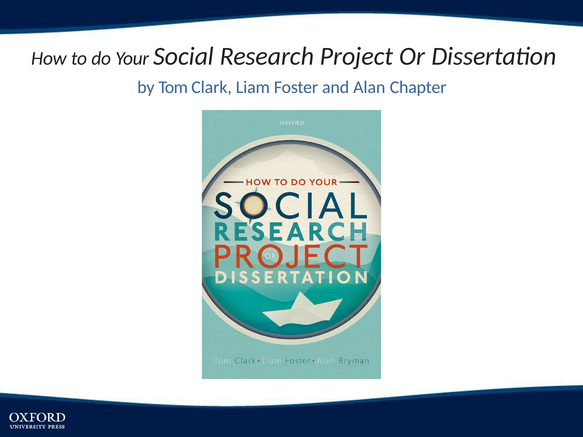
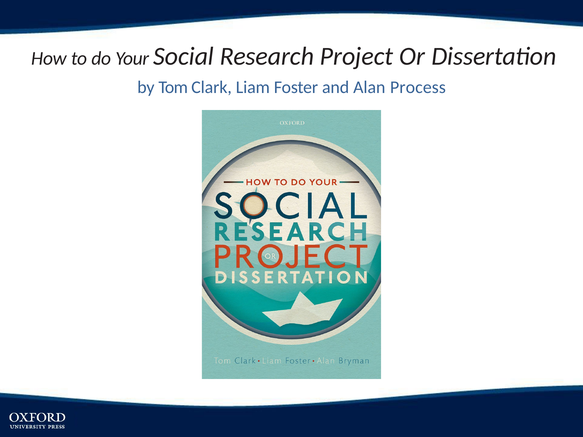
Chapter: Chapter -> Process (418, 87)
